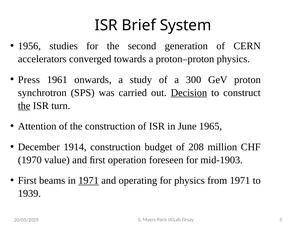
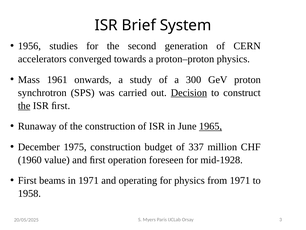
Press: Press -> Mass (29, 79)
ISR turn: turn -> ﬁrst (61, 105)
Attention: Attention -> Runaway (37, 126)
1965 underline: none -> present (211, 126)
1914: 1914 -> 1975 (75, 147)
208: 208 -> 337 (196, 147)
1970: 1970 -> 1960 (30, 160)
mid-1903: mid-1903 -> mid-1928 (222, 160)
1971 underline: present -> none (89, 180)
1939: 1939 -> 1958 (29, 193)
